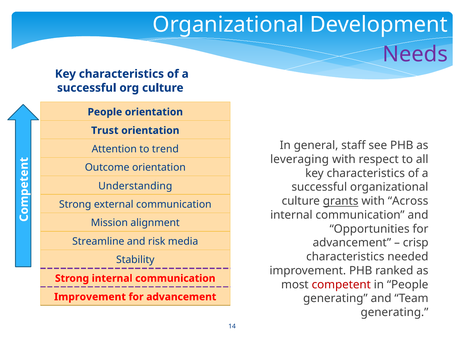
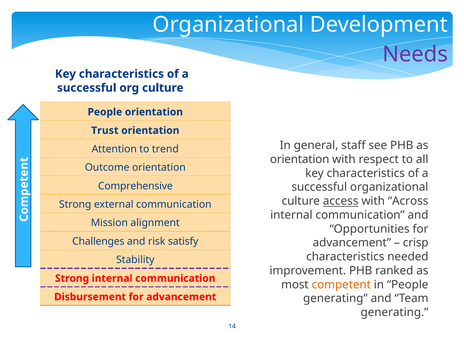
leveraging: leveraging -> orientation (300, 159)
Understanding: Understanding -> Comprehensive (135, 186)
grants: grants -> access (341, 201)
Streamline: Streamline -> Challenges (98, 241)
media: media -> satisfy (183, 241)
competent colour: red -> orange (341, 285)
Improvement: Improvement -> Disbursement (90, 297)
